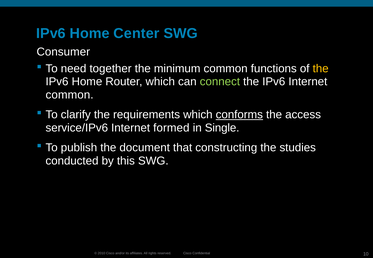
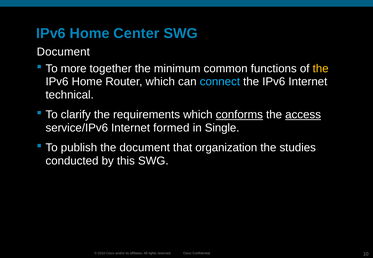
Consumer: Consumer -> Document (63, 52)
need: need -> more (74, 69)
connect colour: light green -> light blue (220, 82)
common: common -> technical (70, 95)
access underline: none -> present (303, 115)
constructing: constructing -> organization (226, 148)
